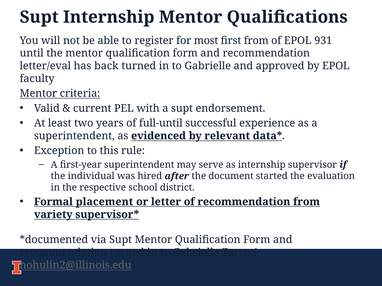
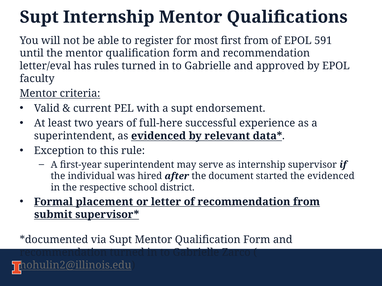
931: 931 -> 591 (323, 41)
back: back -> rules (106, 66)
full-until: full-until -> full-here (161, 123)
the evaluation: evaluation -> evidenced (331, 176)
variety: variety -> submit (53, 215)
